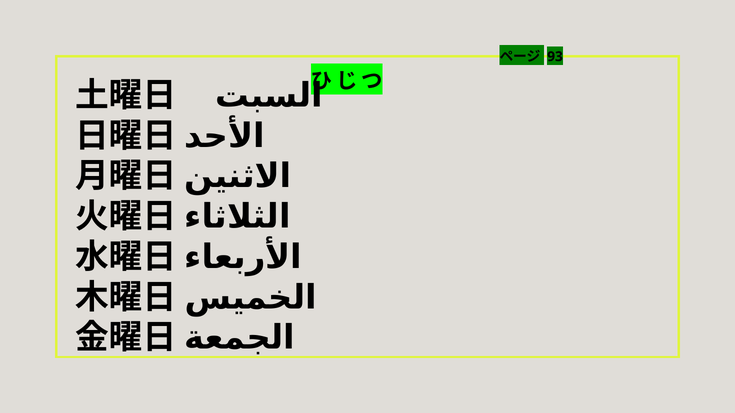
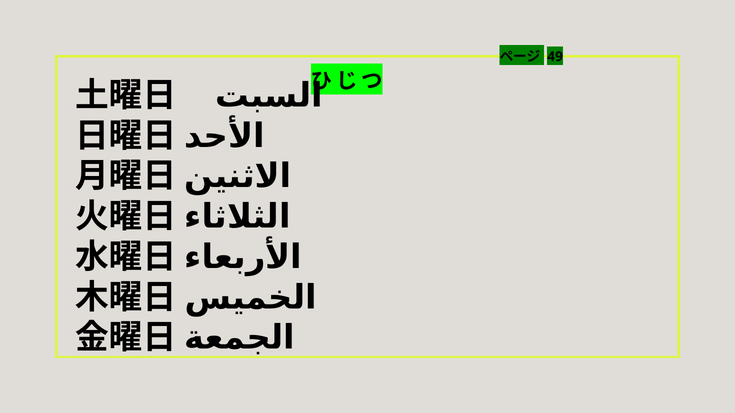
93: 93 -> 49 (555, 57)
